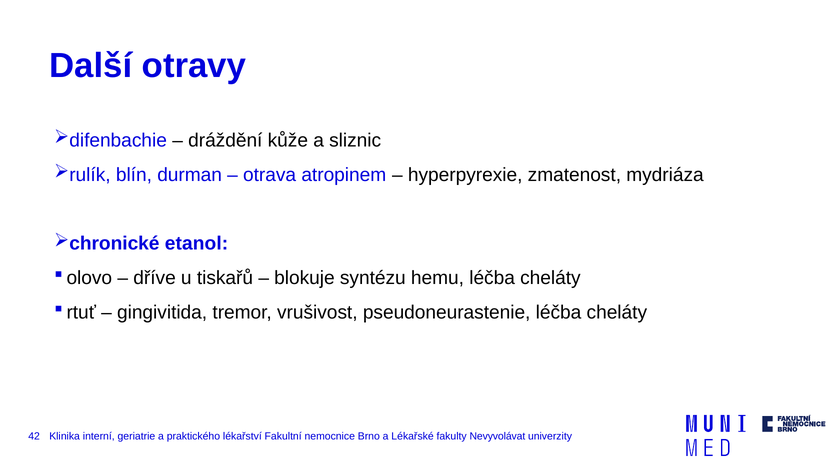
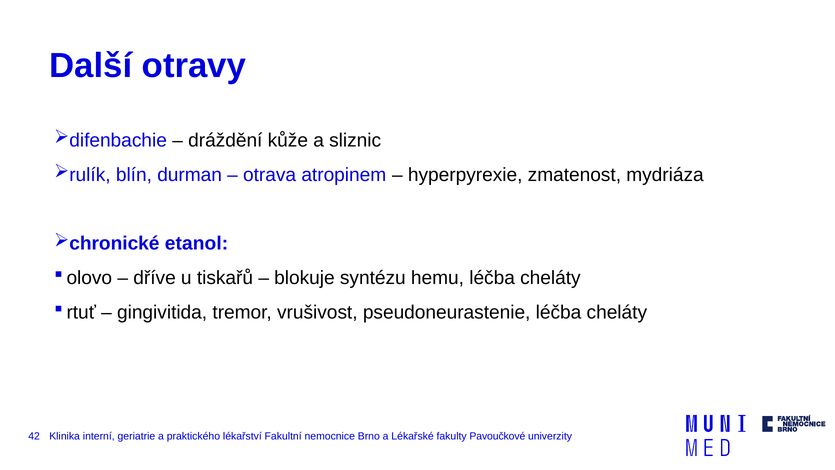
Nevyvolávat: Nevyvolávat -> Pavoučkové (497, 436)
